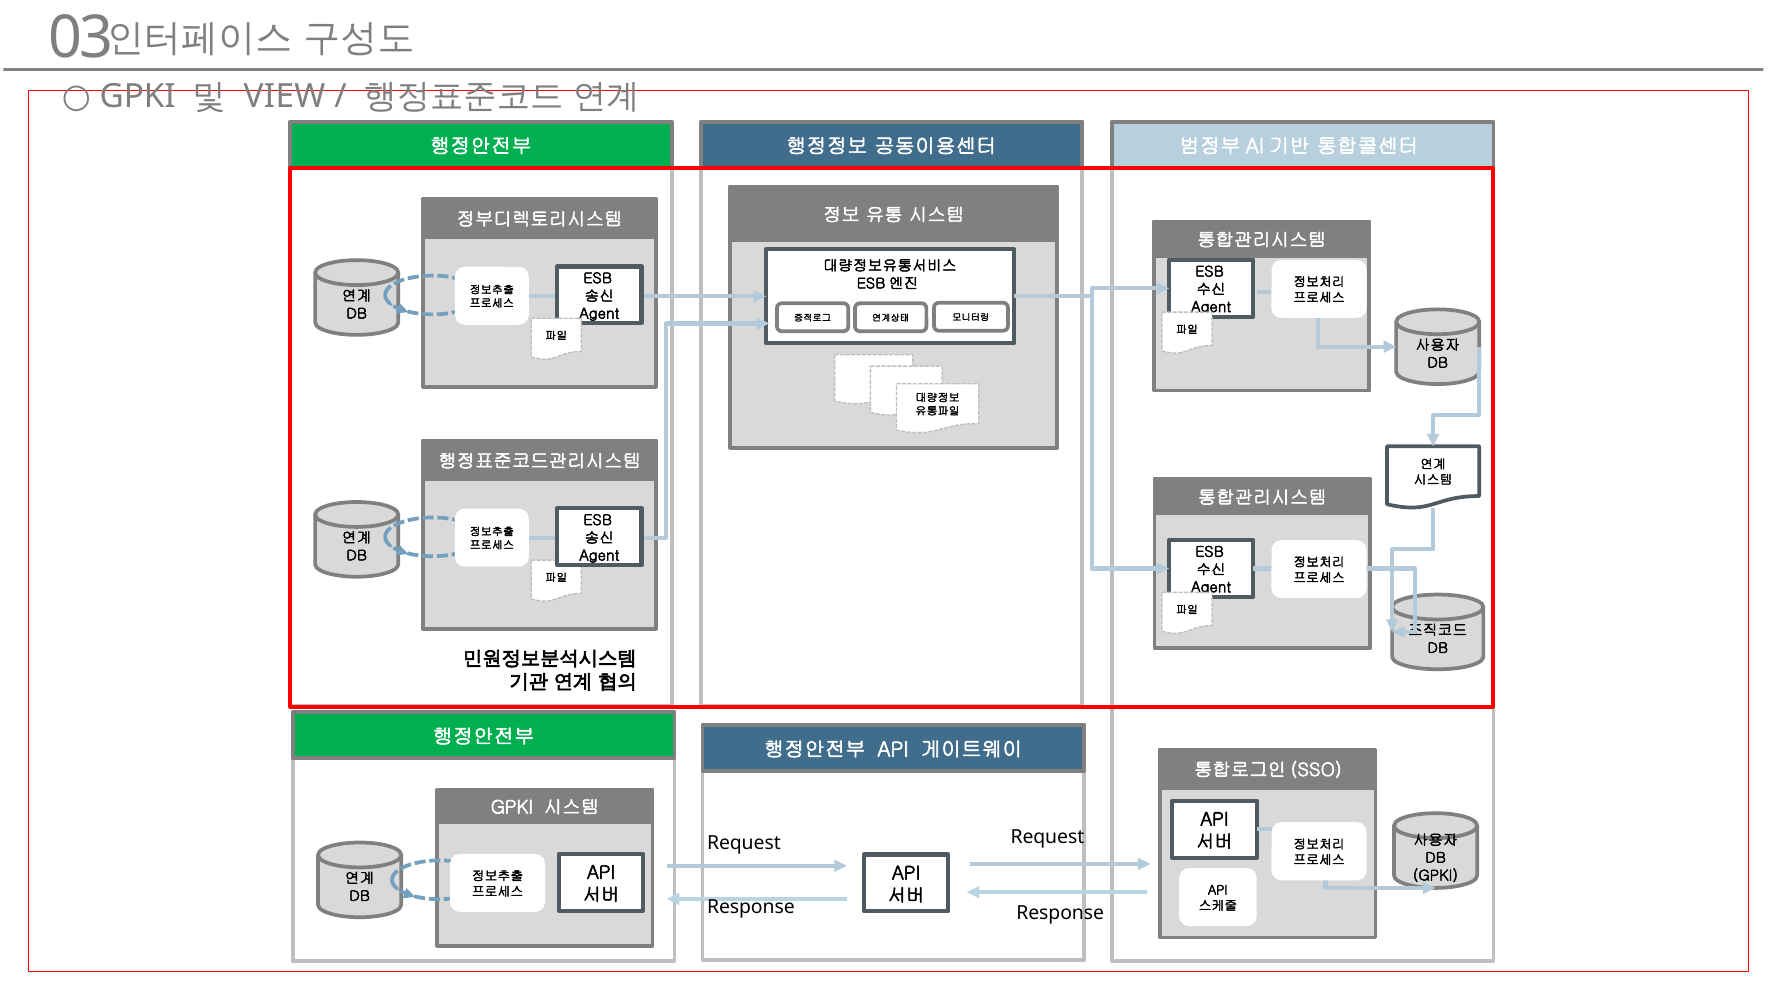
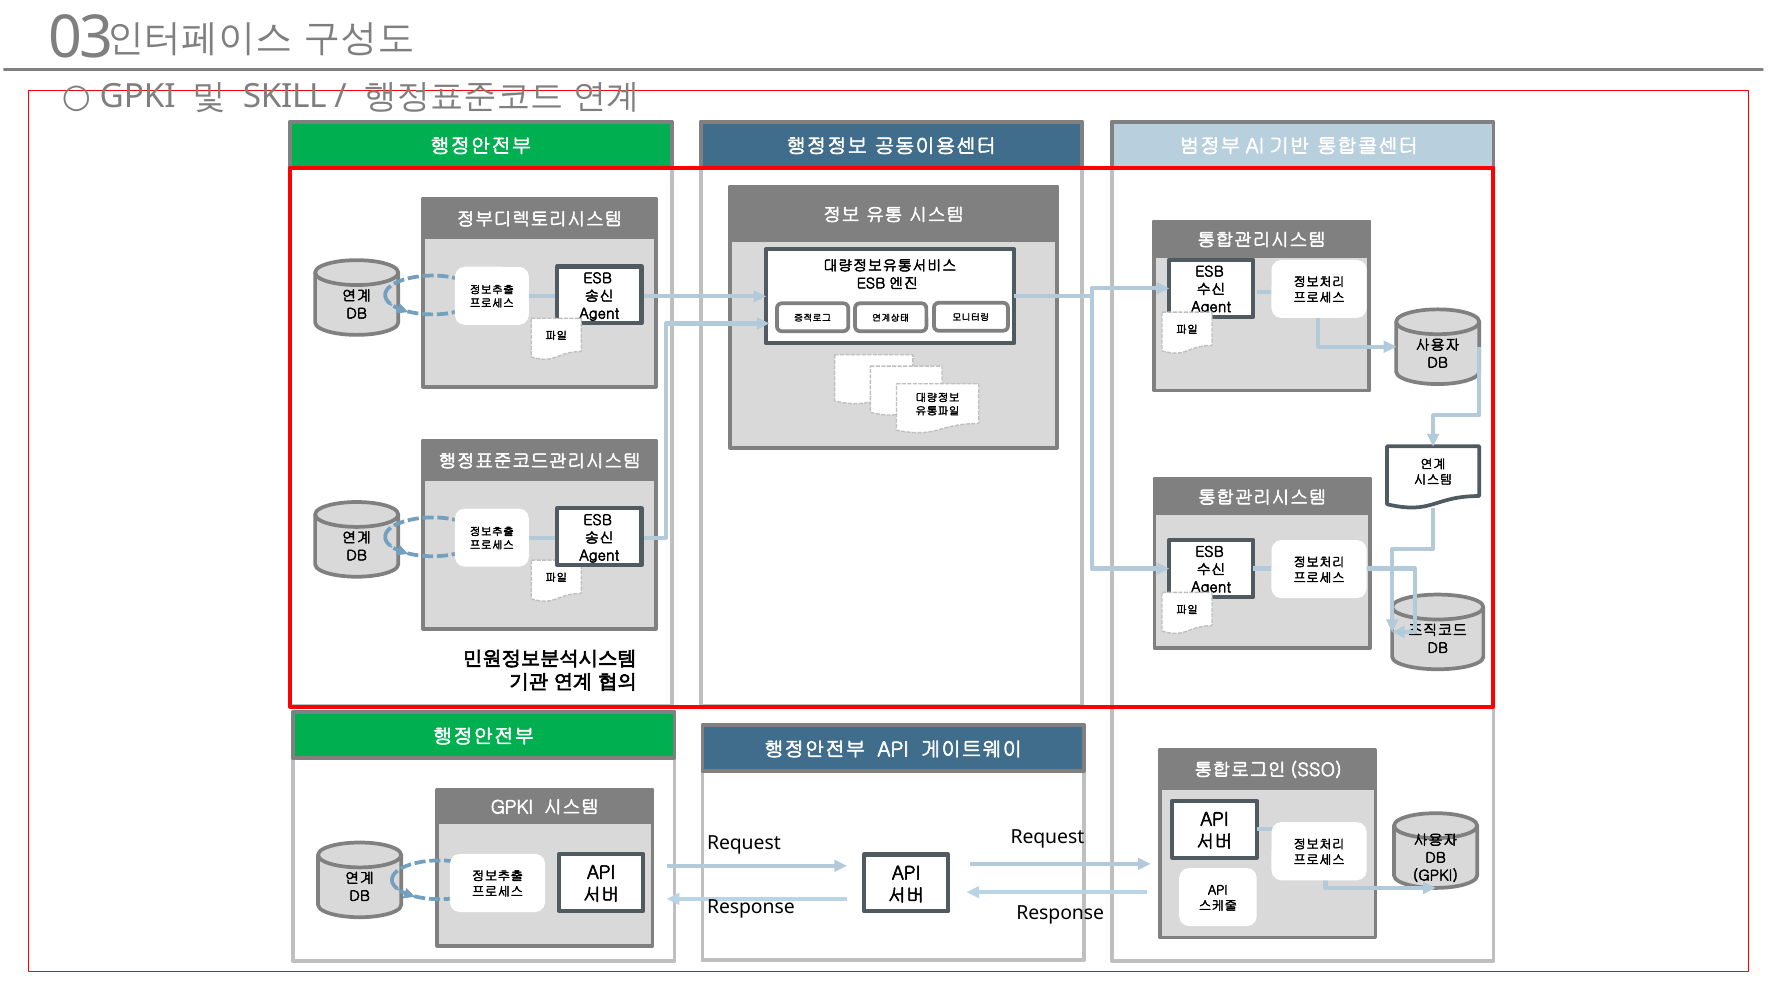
VIEW: VIEW -> SKILL (285, 97)
